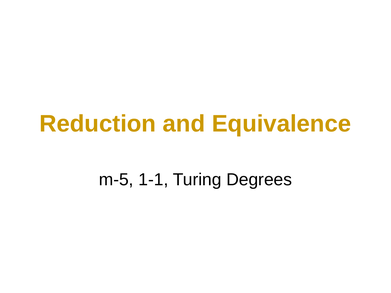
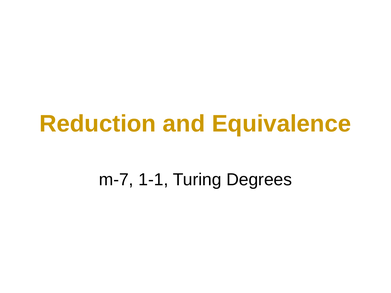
m-5: m-5 -> m-7 (116, 180)
